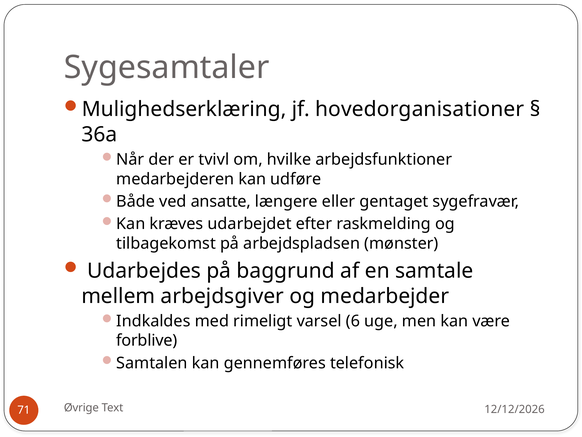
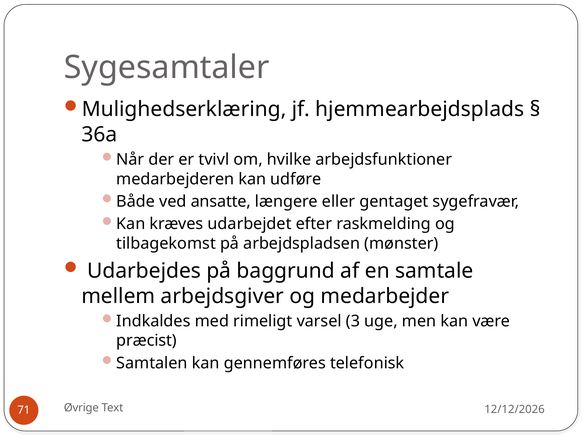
hovedorganisationer: hovedorganisationer -> hjemmearbejdsplads (420, 109)
6: 6 -> 3 (353, 321)
forblive: forblive -> præcist (147, 340)
